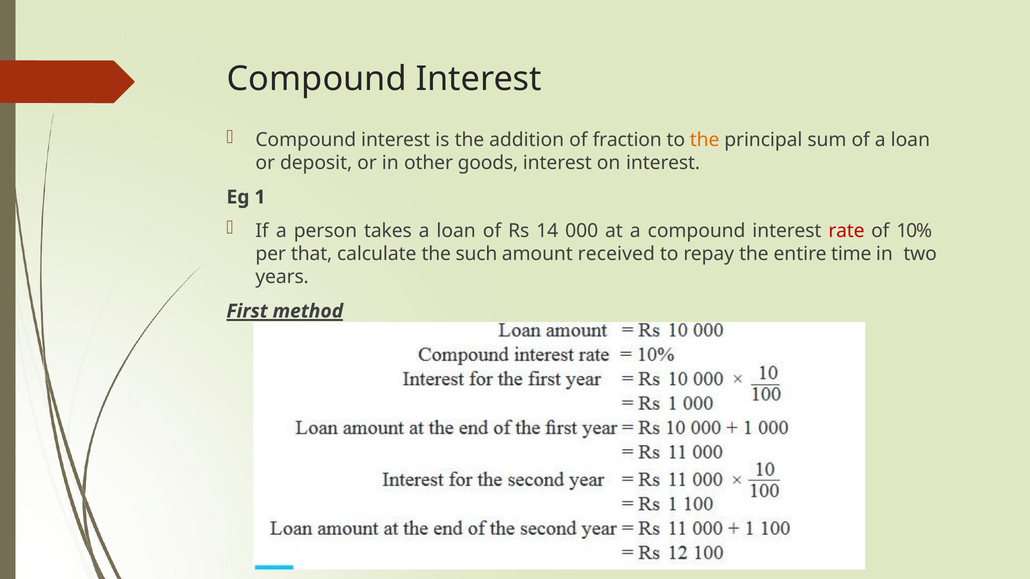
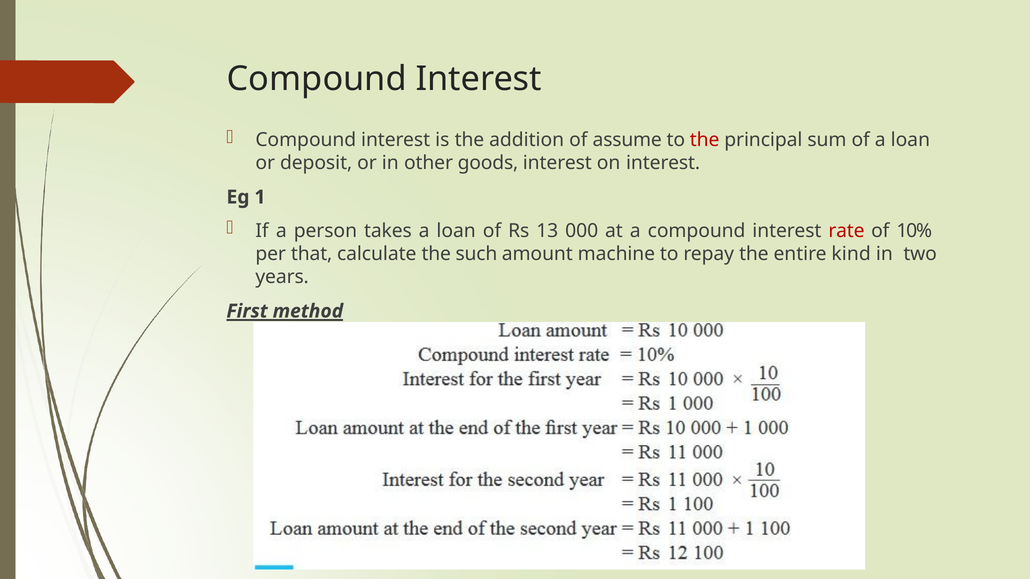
fraction: fraction -> assume (627, 140)
the colour: orange -> red (705, 140)
14: 14 -> 13 (547, 231)
received: received -> machine (616, 254)
time: time -> kind (851, 254)
